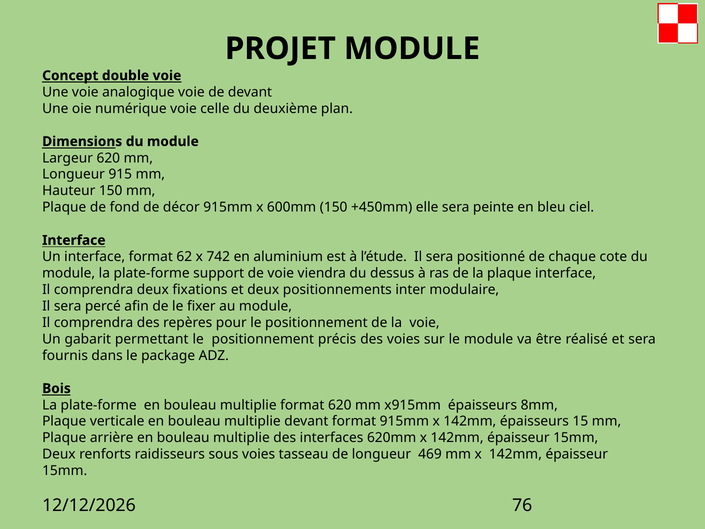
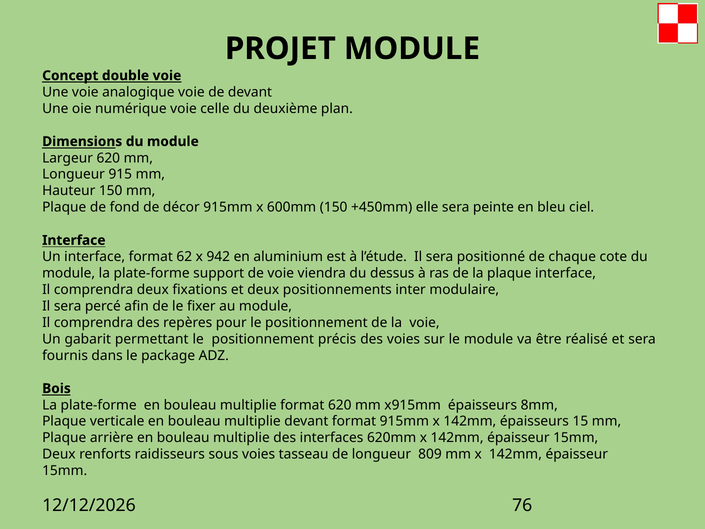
742: 742 -> 942 (218, 257)
469: 469 -> 809 (430, 454)
